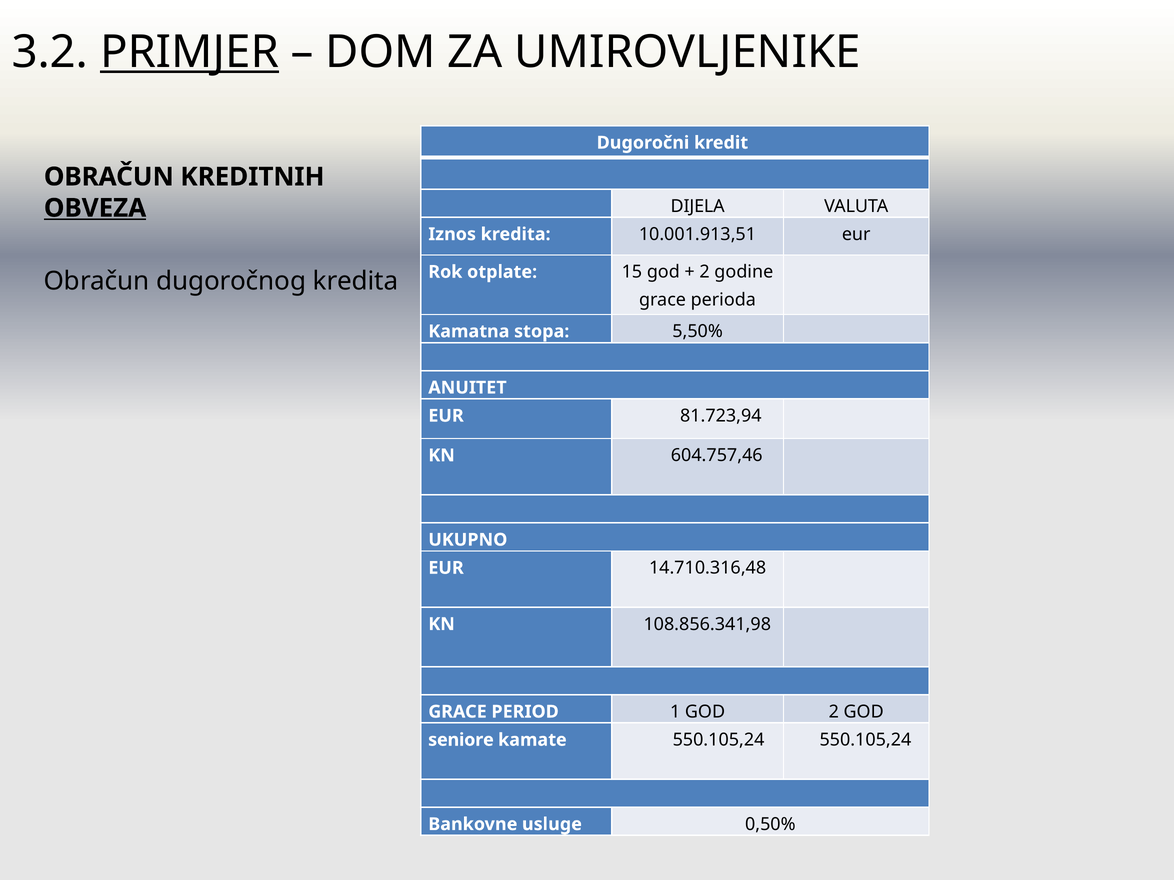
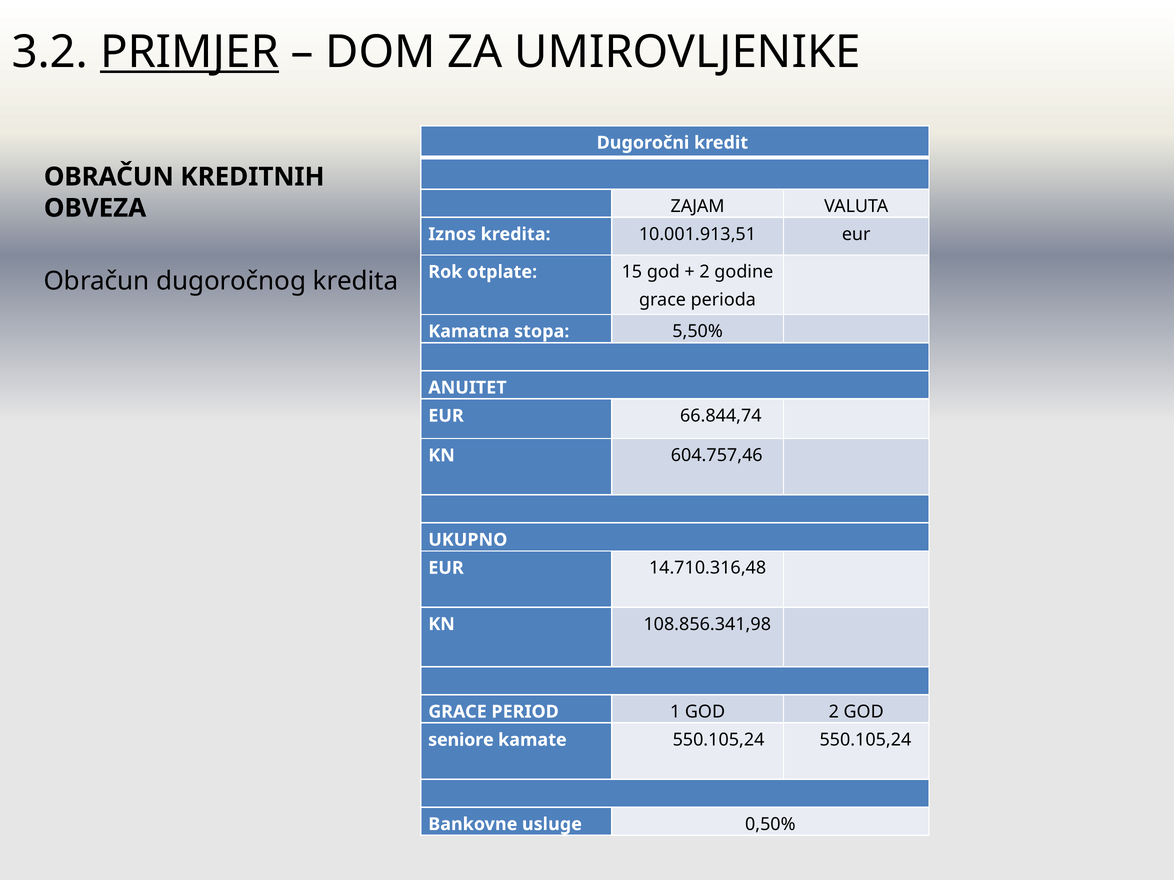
DIJELA: DIJELA -> ZAJAM (698, 206)
OBVEZA underline: present -> none (95, 208)
81.723,94: 81.723,94 -> 66.844,74 (721, 416)
